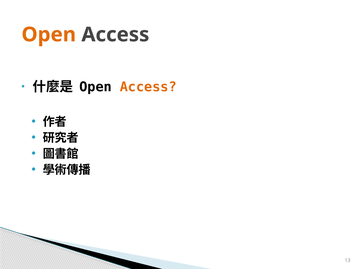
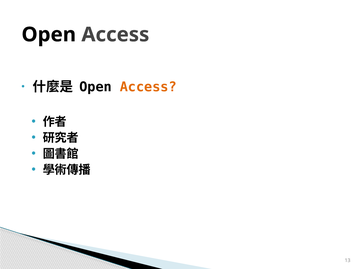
Open colour: orange -> black (49, 35)
